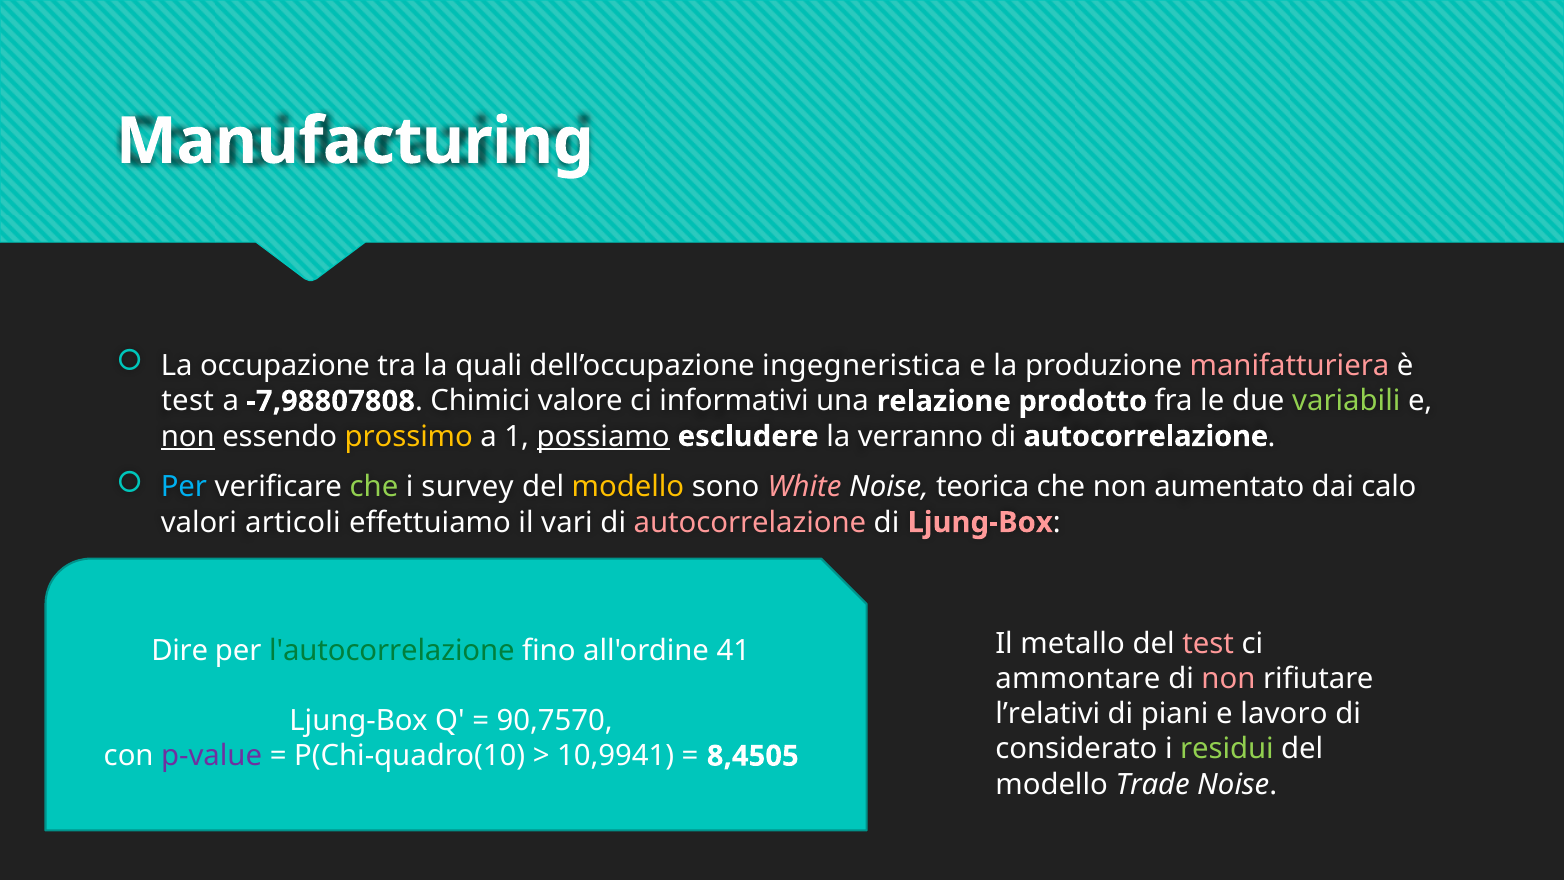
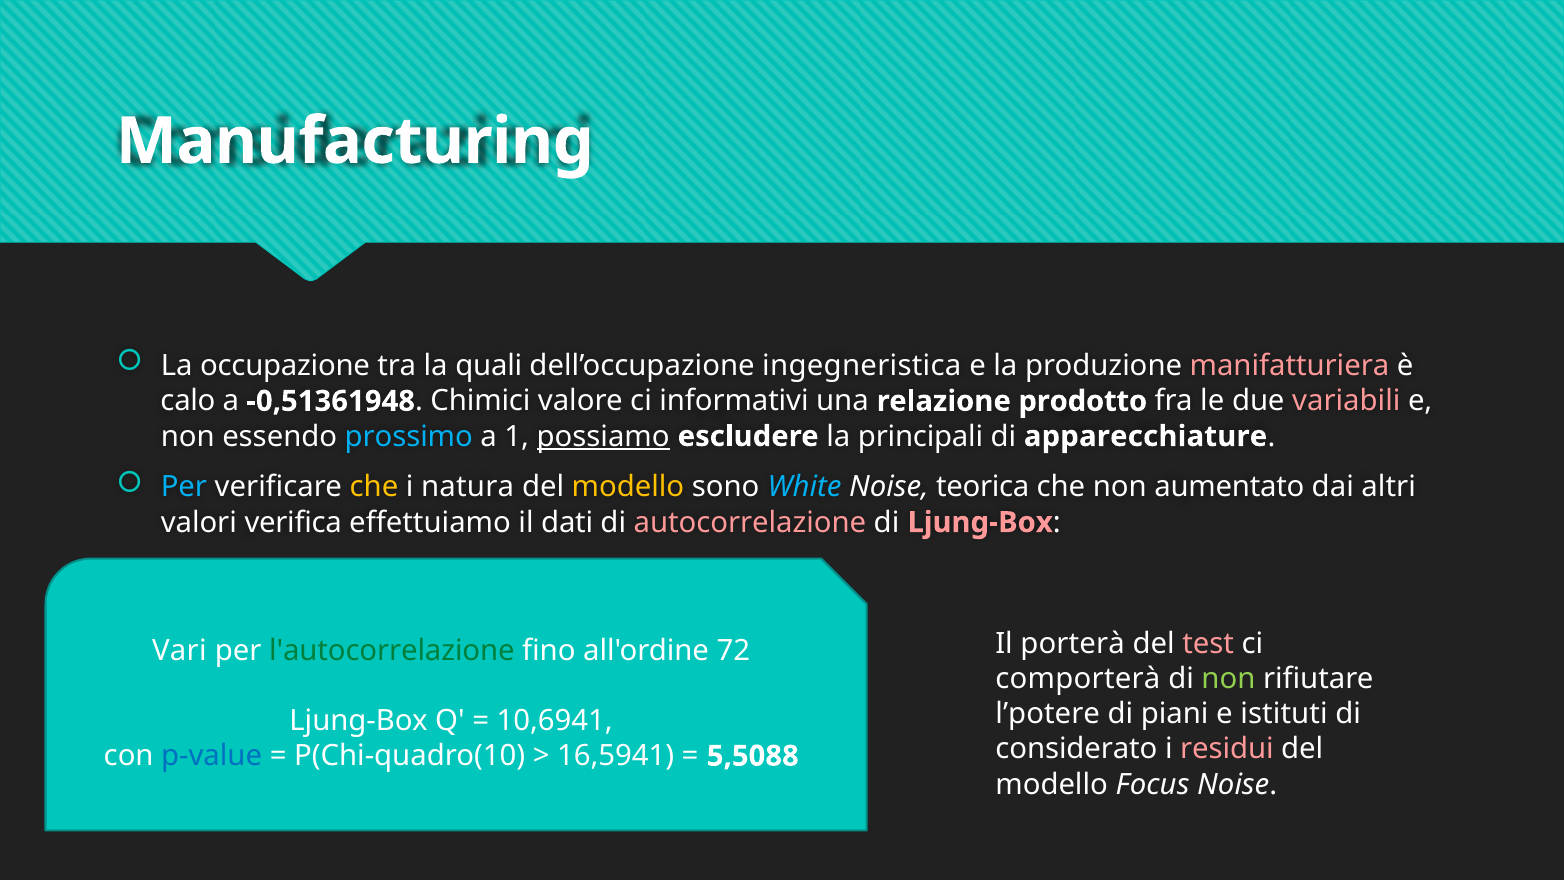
test: test -> calo (188, 401)
-7,98807808: -7,98807808 -> -0,51361948 (331, 401)
variabili colour: light green -> pink (1346, 401)
non underline: present -> none (188, 436)
prossimo colour: yellow -> light blue (409, 436)
verranno: verranno -> principali (921, 436)
autocorrelazione: autocorrelazione -> apparecchiature (1146, 436)
che colour: light green -> yellow (374, 487)
survey: survey -> natura (468, 487)
White colour: pink -> light blue (805, 487)
calo: calo -> altri (1389, 487)
articoli: articoli -> verifica (293, 522)
vari: vari -> dati (567, 522)
metallo: metallo -> porterà (1073, 643)
Dire: Dire -> Vari (179, 650)
41: 41 -> 72 (733, 650)
ammontare: ammontare -> comporterà (1078, 679)
non colour: pink -> light green (1228, 679)
l’relativi: l’relativi -> l’potere (1048, 714)
lavoro: lavoro -> istituti (1284, 714)
90,7570: 90,7570 -> 10,6941 (555, 721)
residui colour: light green -> pink (1227, 749)
p-value colour: purple -> blue (212, 756)
10,9941: 10,9941 -> 16,5941 (616, 756)
8,4505: 8,4505 -> 5,5088 (753, 756)
Trade: Trade -> Focus (1153, 784)
